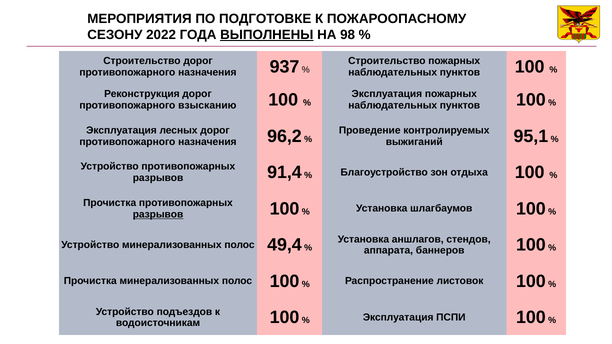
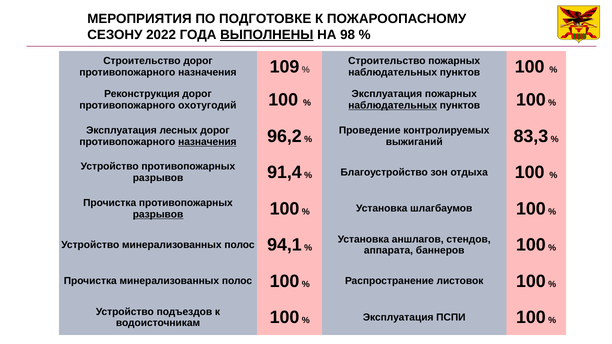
937: 937 -> 109 (285, 67)
взысканию: взысканию -> охотугодий (207, 105)
наблюдательных underline: none -> present (393, 105)
назначения underline: none -> present (207, 142)
95,1: 95,1 -> 83,3 (531, 136)
49,4: 49,4 -> 94,1 (284, 245)
